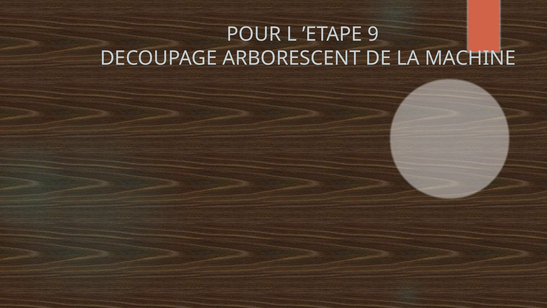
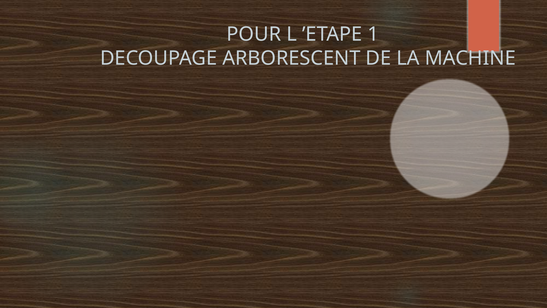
9: 9 -> 1 (373, 34)
